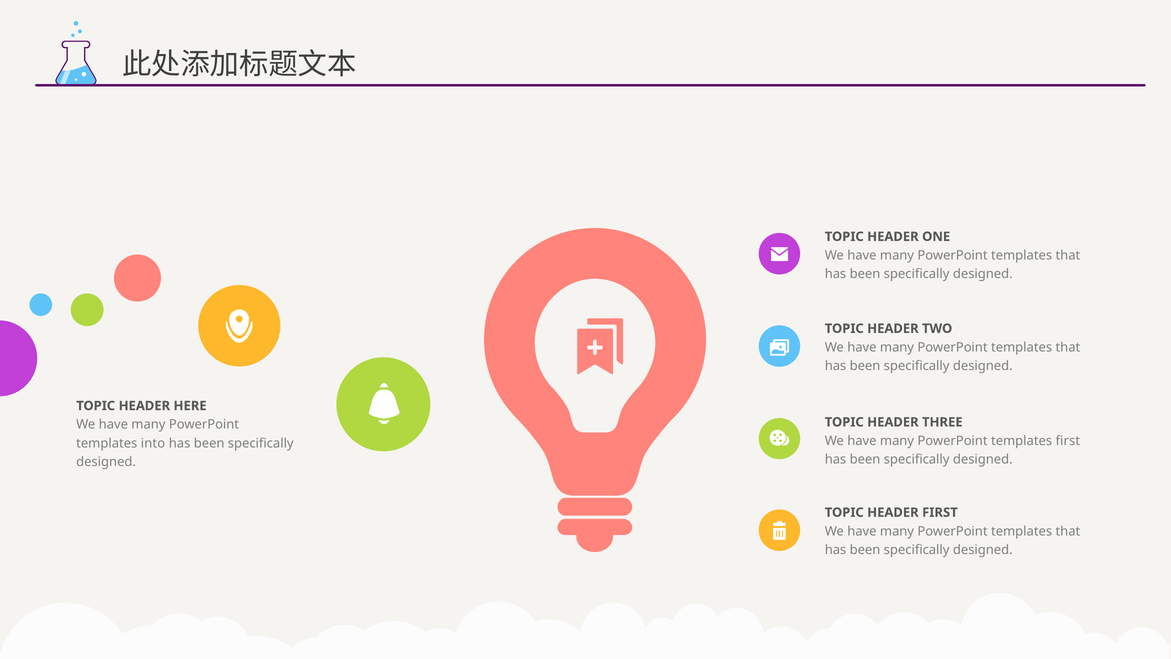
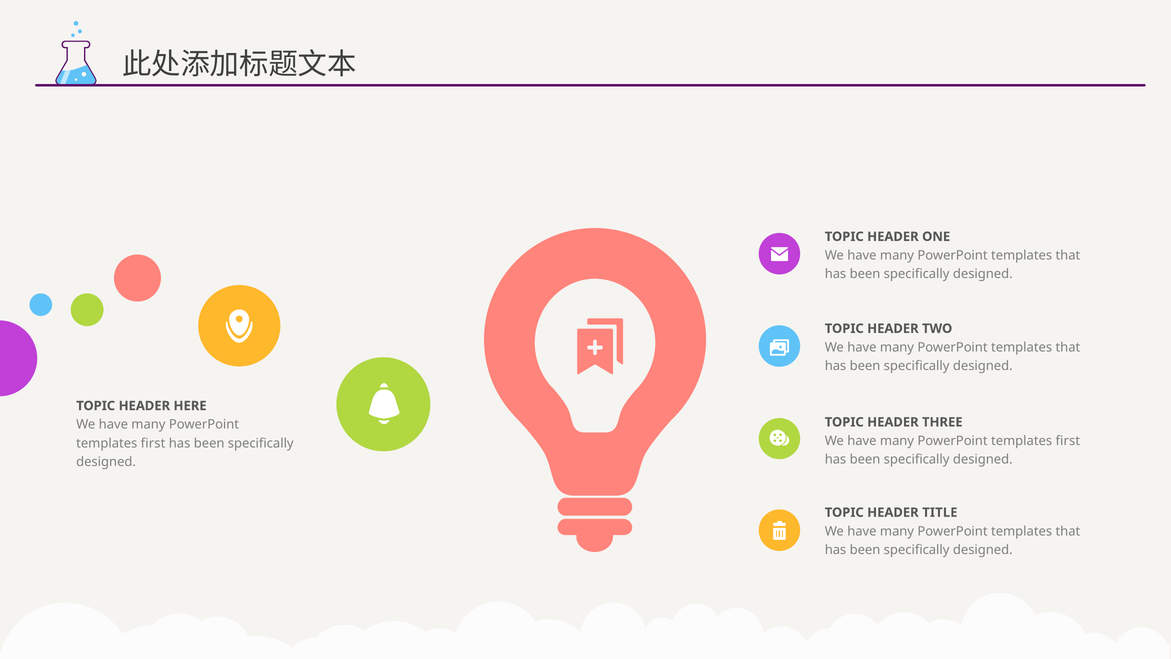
into: into -> first (153, 443)
HEADER FIRST: FIRST -> TITLE (940, 512)
